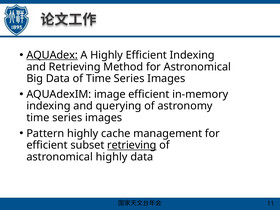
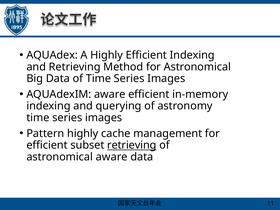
AQUAdex underline: present -> none (52, 55)
AQUAdexIM image: image -> aware (110, 94)
astronomical highly: highly -> aware (112, 157)
